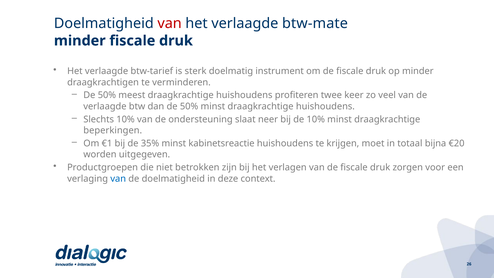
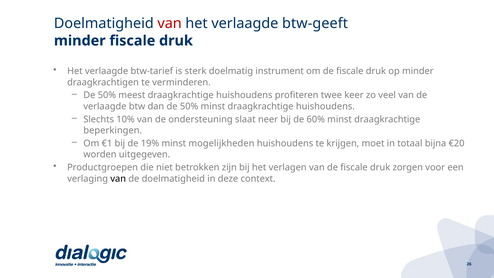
btw-mate: btw-mate -> btw-geeft (315, 23)
de 10%: 10% -> 60% (316, 119)
35%: 35% -> 19% (150, 143)
kabinetsreactie: kabinetsreactie -> mogelijkheden (221, 143)
van colour: blue -> black (118, 179)
